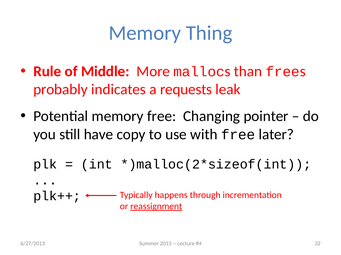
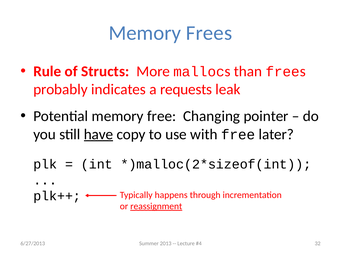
Thing: Thing -> Frees (209, 33)
Middle: Middle -> Structs (105, 72)
have underline: none -> present (99, 135)
